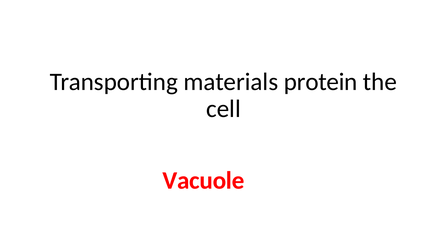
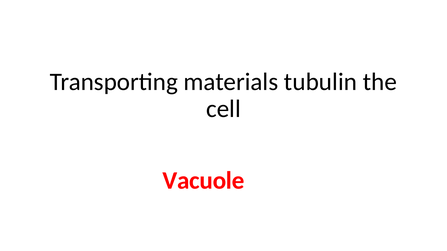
protein: protein -> tubulin (321, 82)
